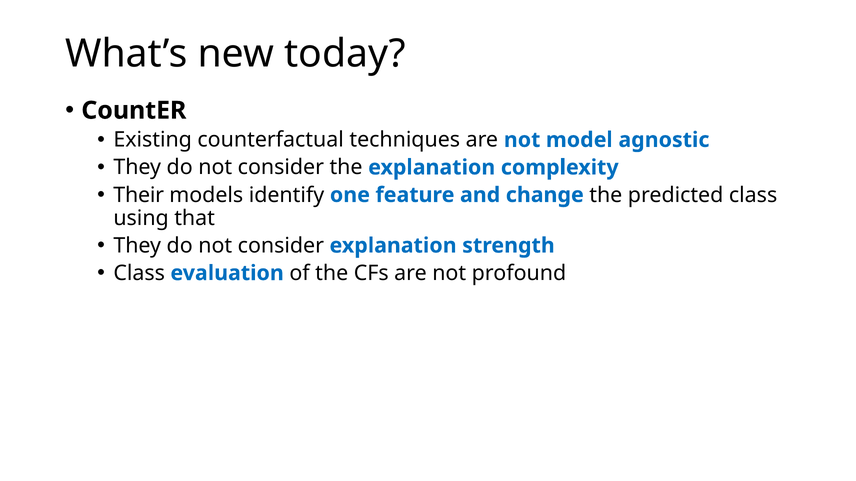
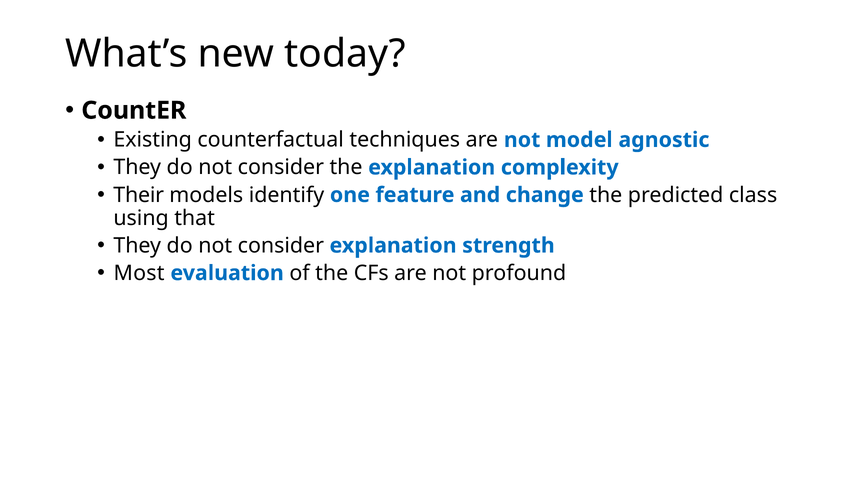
Class: Class -> Most (139, 273)
